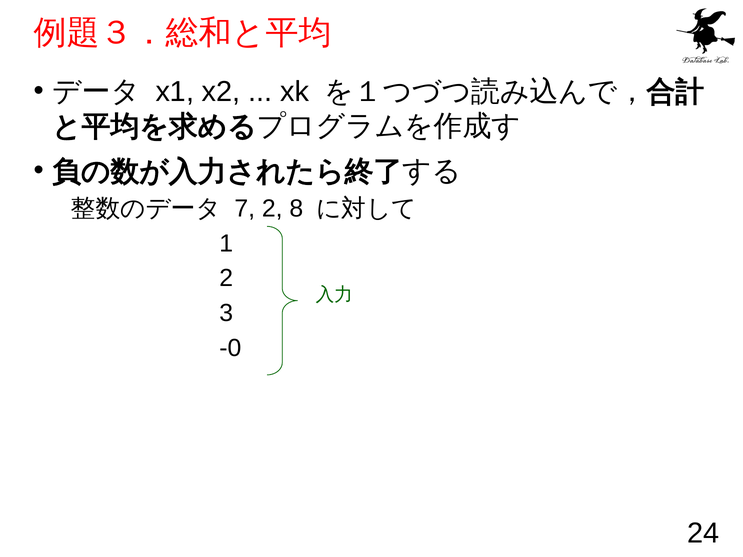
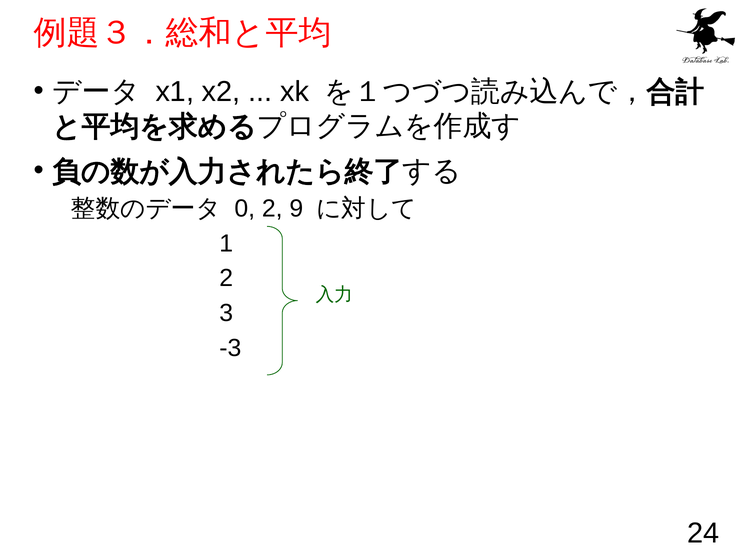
7: 7 -> 0 (245, 209)
8: 8 -> 9 (296, 209)
-0: -0 -> -3 (230, 348)
